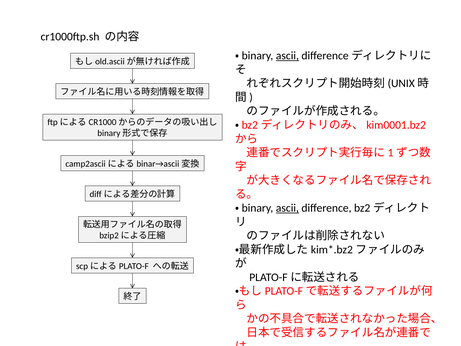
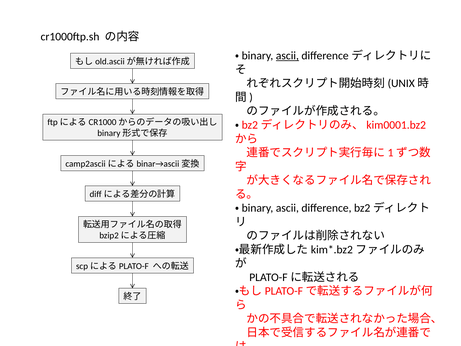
ascii underline: present -> none (287, 208)
